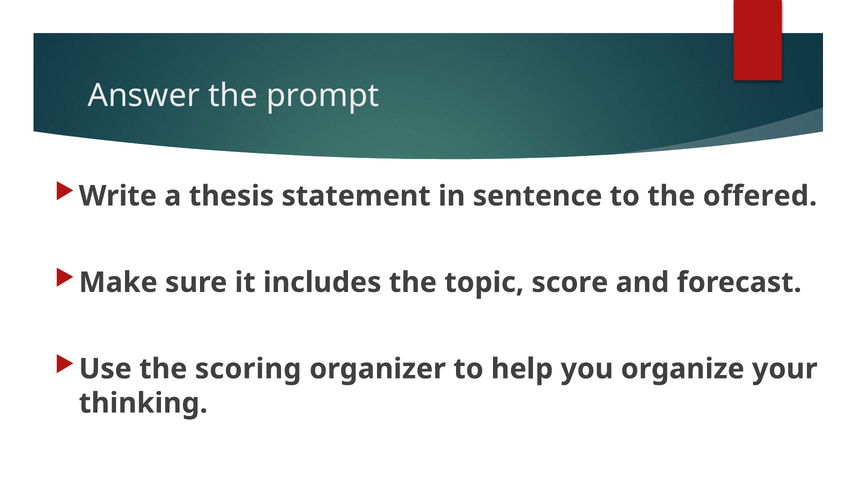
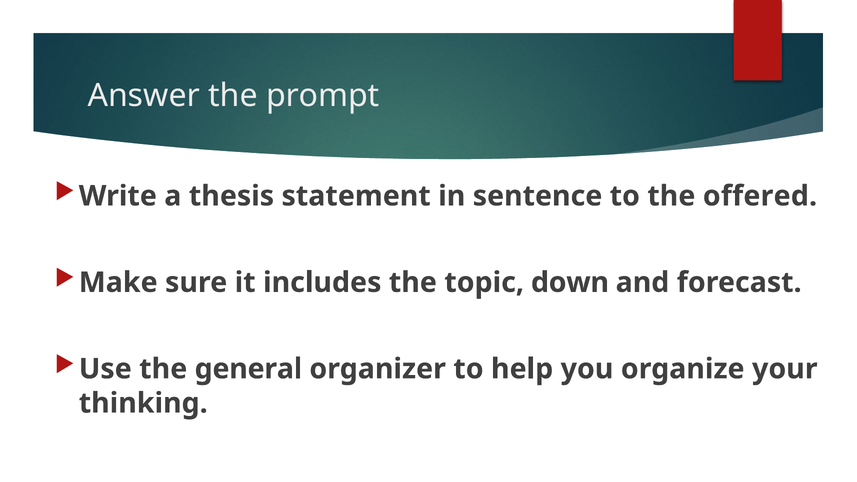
score: score -> down (570, 283)
scoring: scoring -> general (248, 369)
